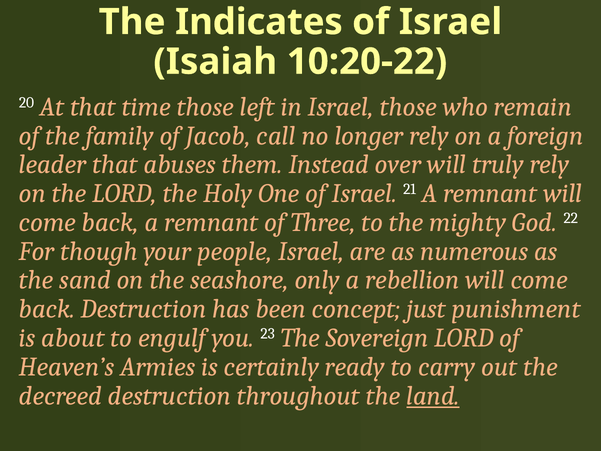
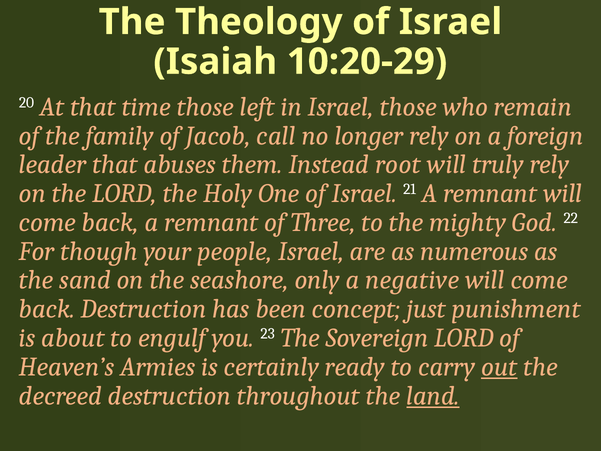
Indicates: Indicates -> Theology (259, 22)
10:20-22: 10:20-22 -> 10:20-29 (367, 62)
over: over -> root (398, 165)
rebellion: rebellion -> negative (412, 280)
out underline: none -> present (499, 367)
